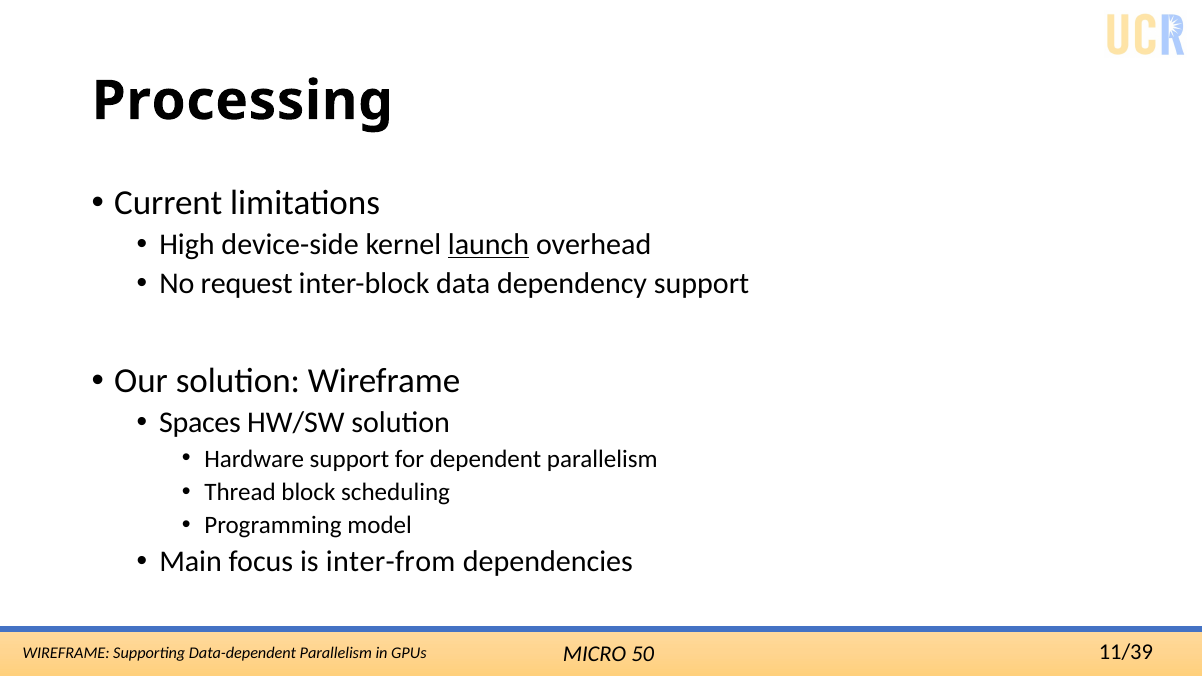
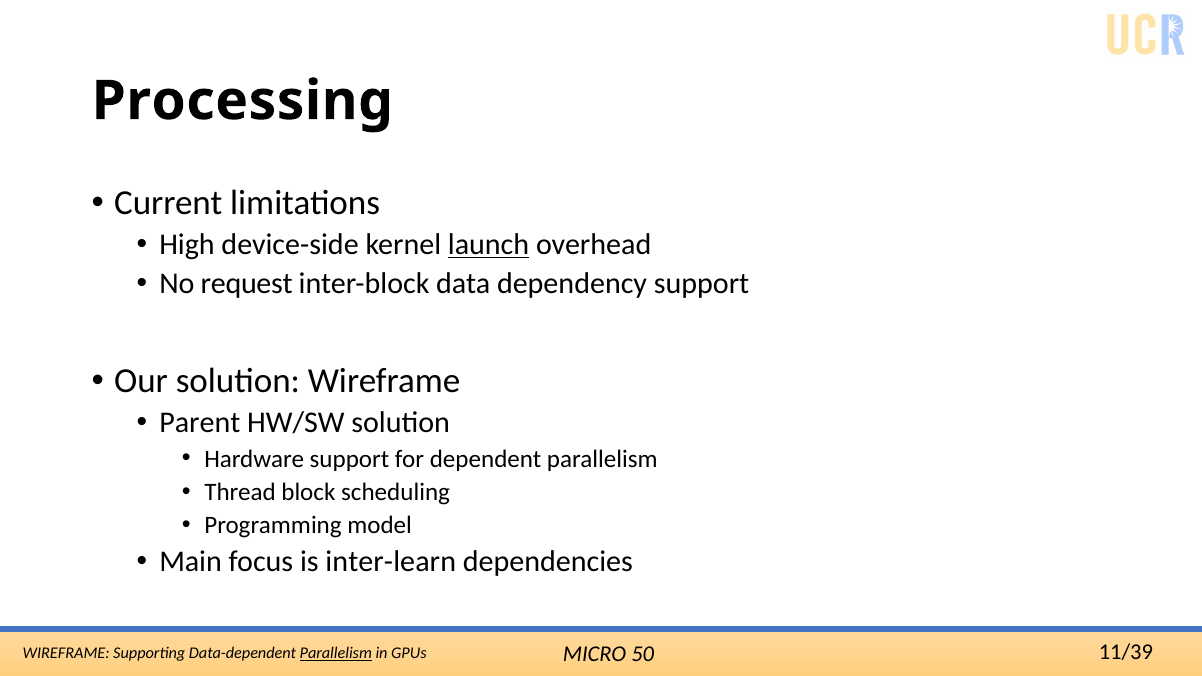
Spaces: Spaces -> Parent (200, 423)
inter-from: inter-from -> inter-learn (391, 561)
Parallelism underline: none -> present (336, 653)
